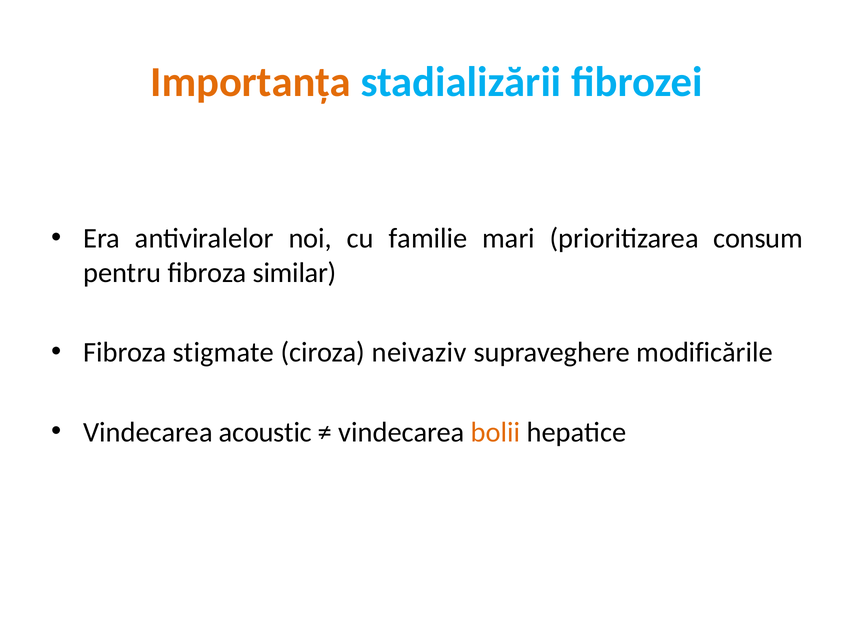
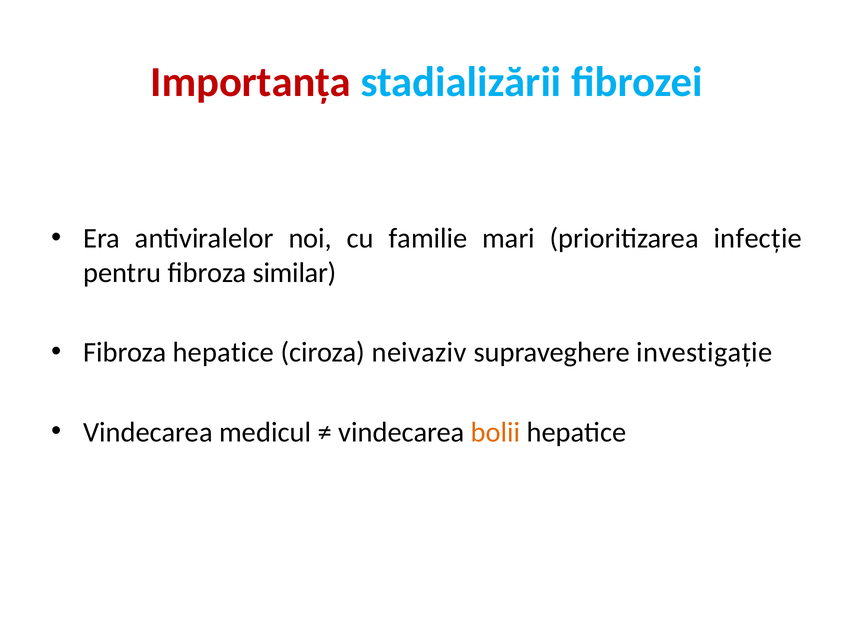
Importanța colour: orange -> red (251, 82)
consum: consum -> infecție (758, 238)
Fibroza stigmate: stigmate -> hepatice (223, 352)
modificările: modificările -> investigație (704, 352)
acoustic: acoustic -> medicul (265, 432)
